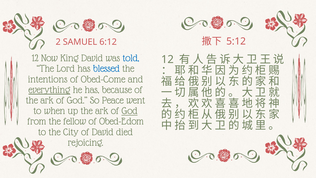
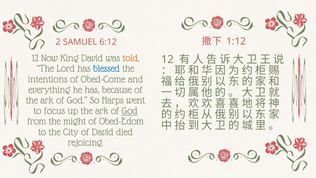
5:12: 5:12 -> 1:12 (236, 41)
told colour: blue -> orange (131, 58)
everything underline: present -> none (49, 89)
Peace: Peace -> Harps (113, 100)
when: when -> focus (54, 111)
fellow: fellow -> might (75, 121)
